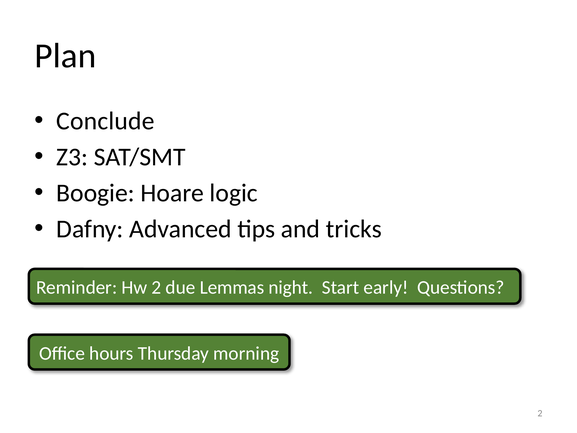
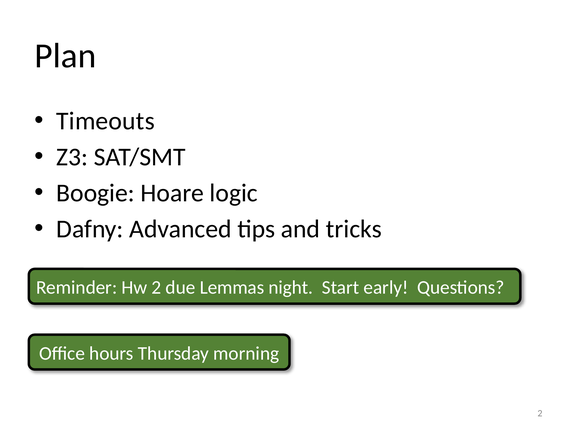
Conclude: Conclude -> Timeouts (106, 121)
